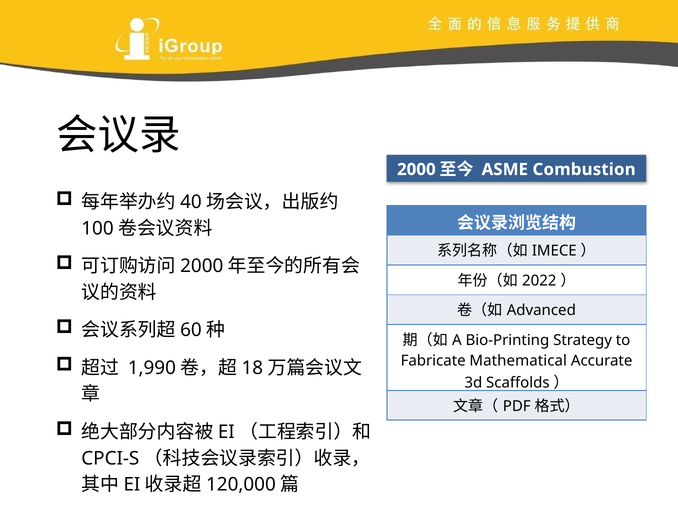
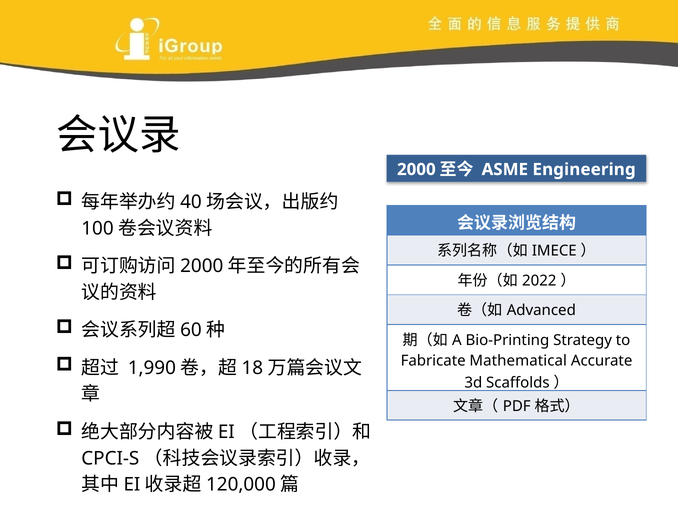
Combustion: Combustion -> Engineering (584, 169)
